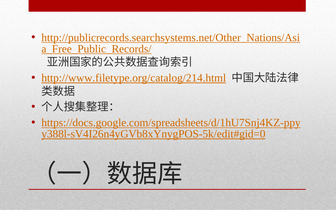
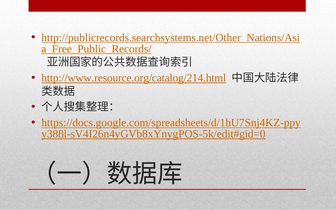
http://www.filetype.org/catalog/214.html: http://www.filetype.org/catalog/214.html -> http://www.resource.org/catalog/214.html (134, 78)
